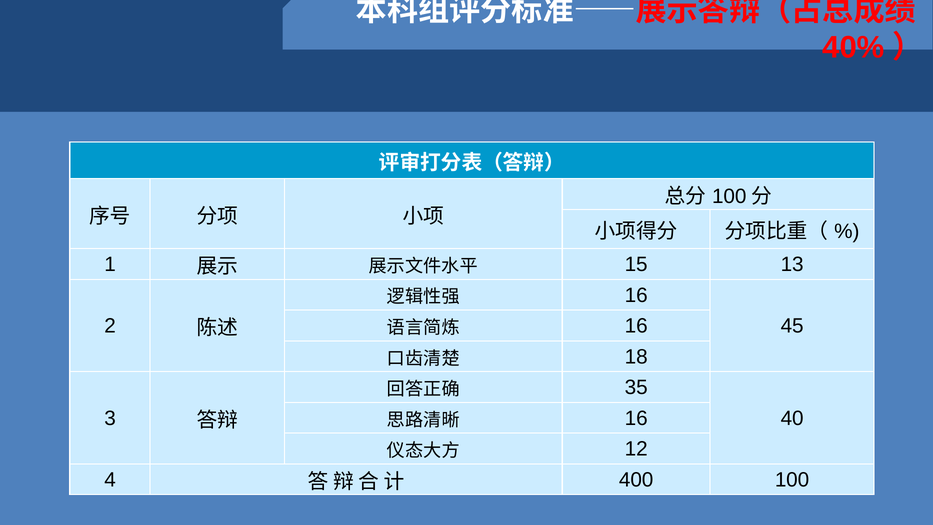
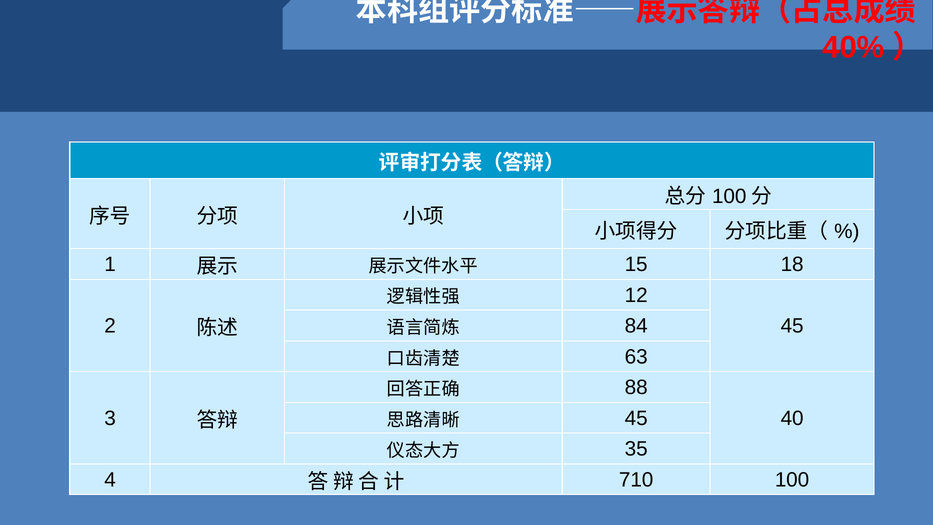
13: 13 -> 18 (792, 265)
16: 16 -> 12 (636, 295)
16: 16 -> 84 (636, 326)
18: 18 -> 63 (636, 357)
35: 35 -> 88 (636, 388)
16: 16 -> 45 (636, 418)
12: 12 -> 35 (636, 449)
400: 400 -> 710 (636, 480)
